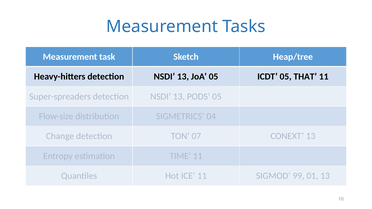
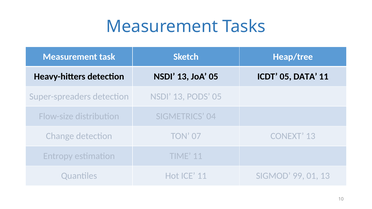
THAT: THAT -> DATA (305, 77)
